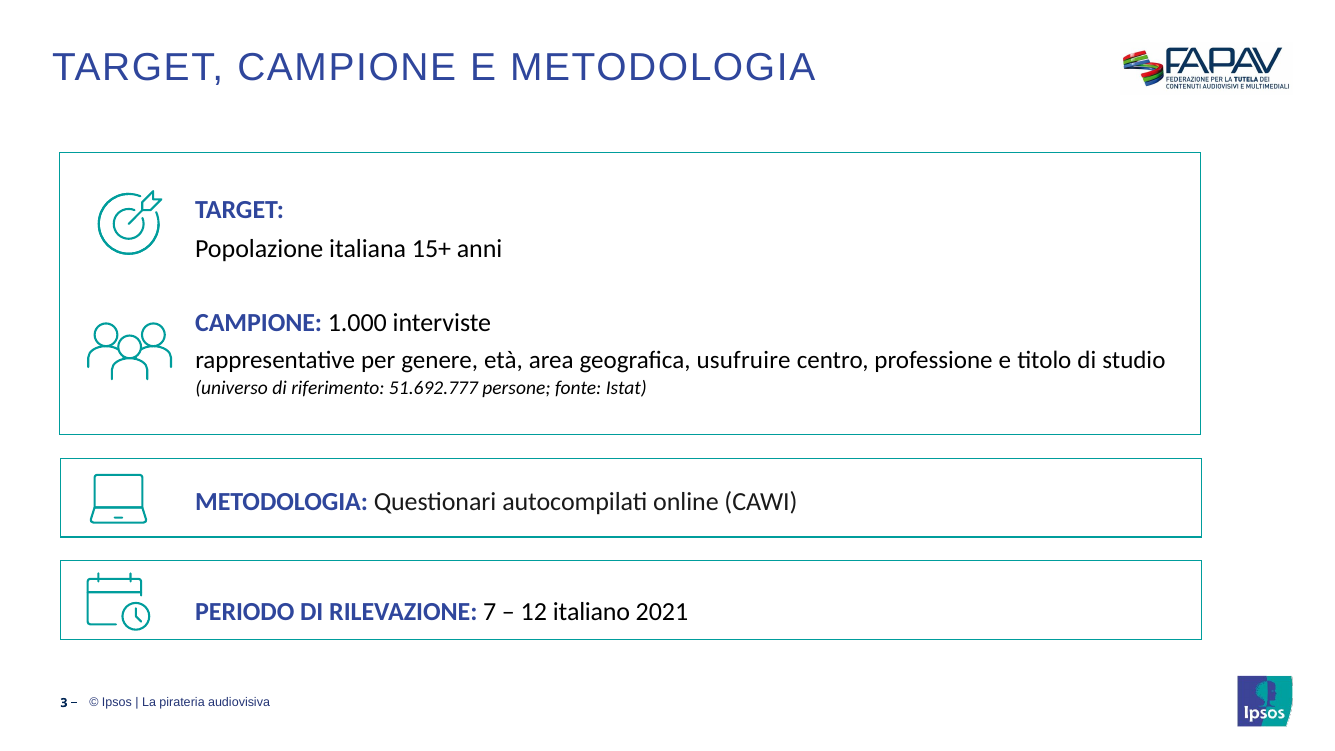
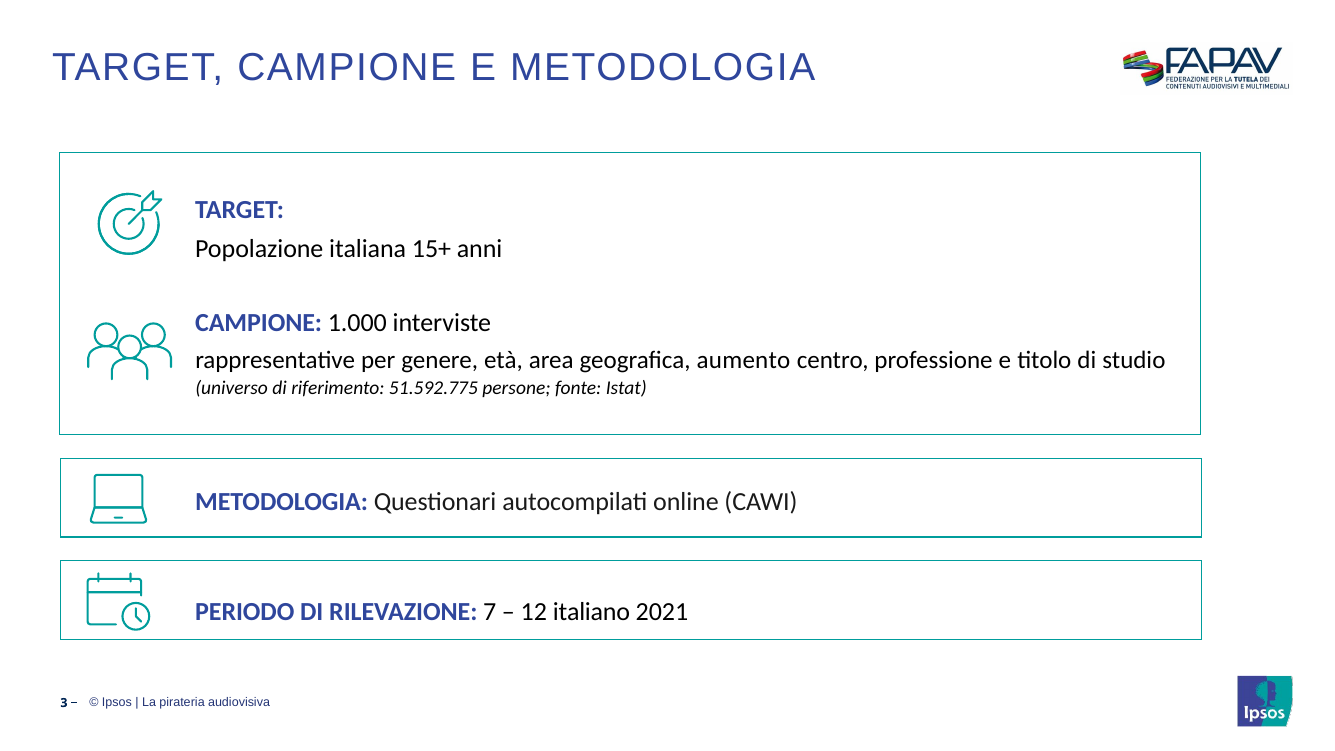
usufruire: usufruire -> aumento (744, 361)
51.692.777: 51.692.777 -> 51.592.775 (433, 388)
